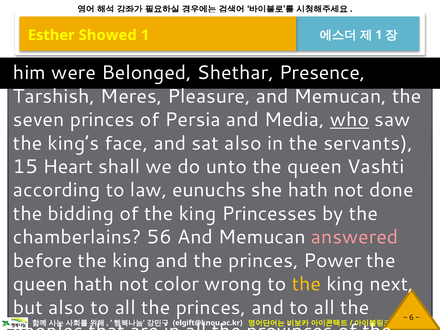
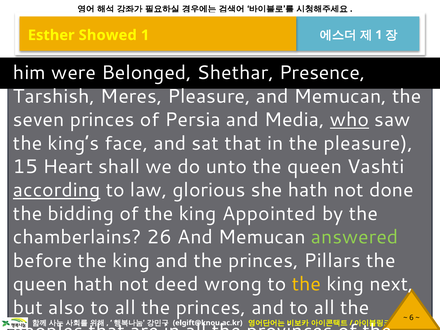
sat also: also -> that (243, 143)
the servants: servants -> pleasure (368, 143)
according underline: none -> present (57, 190)
eunuchs: eunuchs -> glorious (209, 190)
Princesses: Princesses -> Appointed (269, 214)
56: 56 -> 26 (159, 237)
answered colour: pink -> light green (355, 237)
Power: Power -> Pillars (332, 261)
not color: color -> deed (176, 284)
